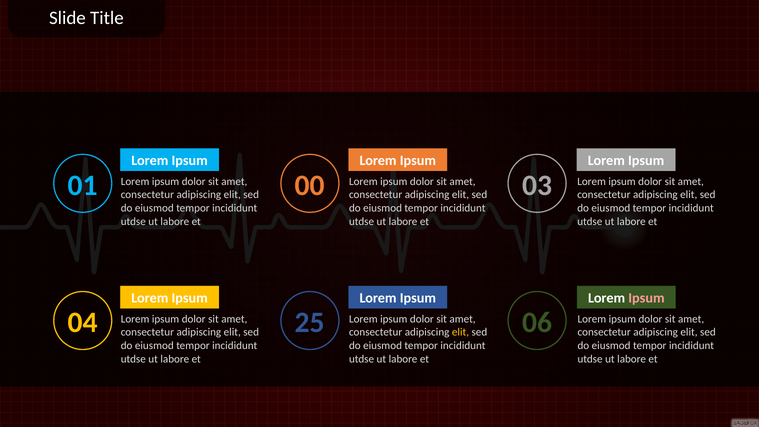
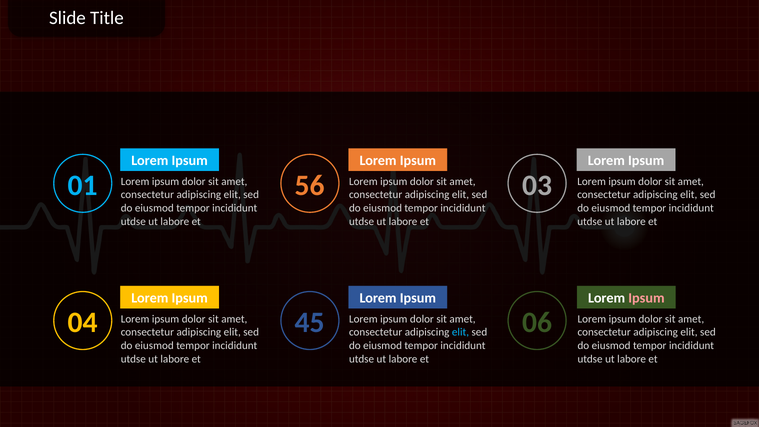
00: 00 -> 56 (310, 185)
25: 25 -> 45 (310, 323)
elit colour: yellow -> light blue (460, 332)
